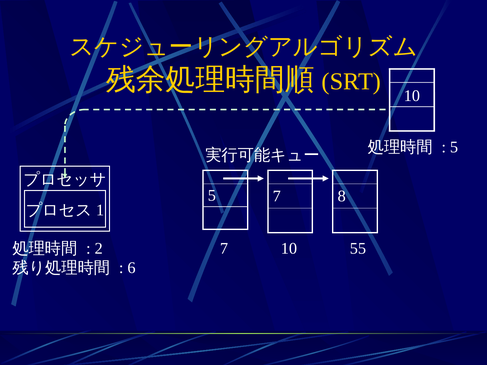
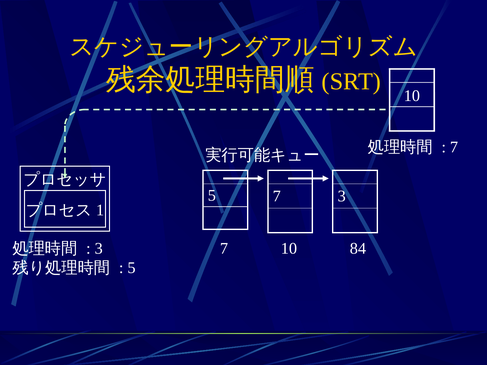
5: 5 -> 7 (454, 147)
7 8: 8 -> 3 (342, 196)
55: 55 -> 84 (358, 249)
2: 2 -> 3 (99, 249)
6: 6 -> 5 (132, 268)
